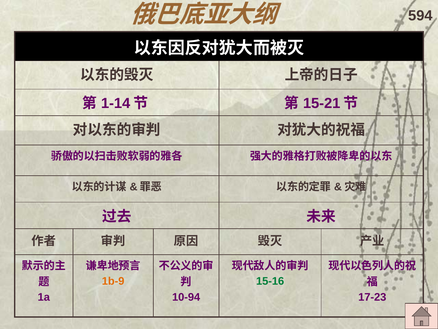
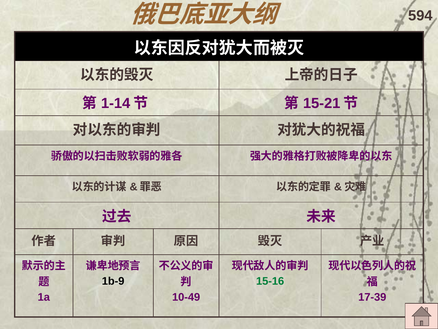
1b-9 colour: orange -> black (113, 281)
10-94: 10-94 -> 10-49 (186, 297)
17-23: 17-23 -> 17-39 (372, 297)
